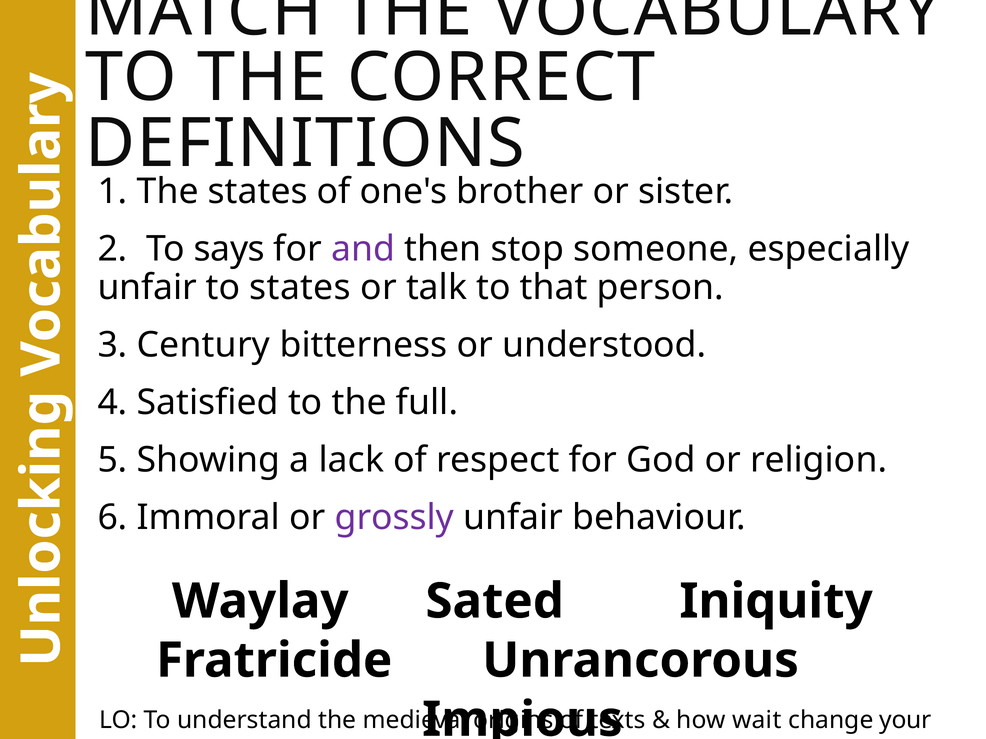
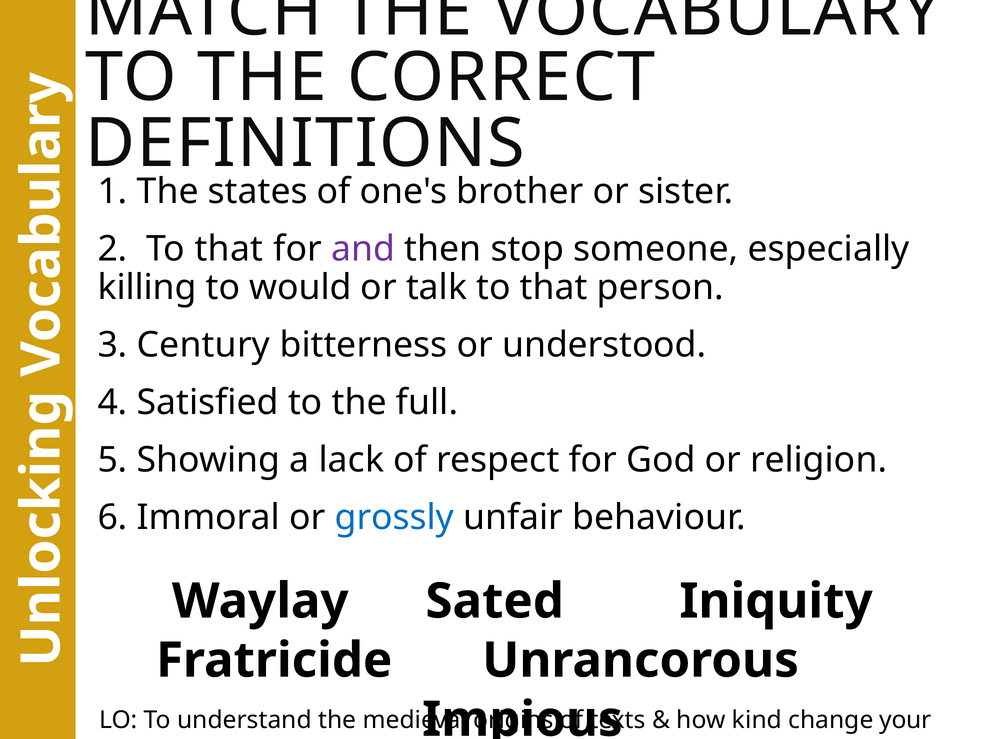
2 To says: says -> that (229, 249)
unfair: unfair -> killing (147, 288)
to states: states -> would (300, 288)
grossly colour: purple -> blue (394, 518)
wait: wait -> kind (757, 721)
